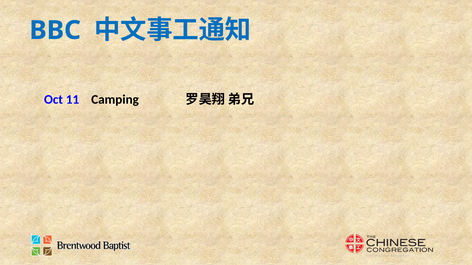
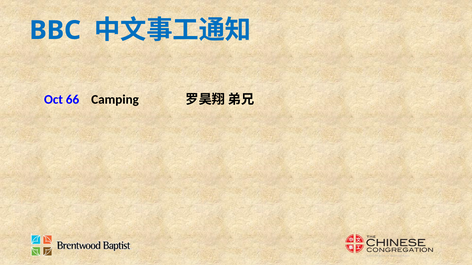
11: 11 -> 66 (73, 100)
